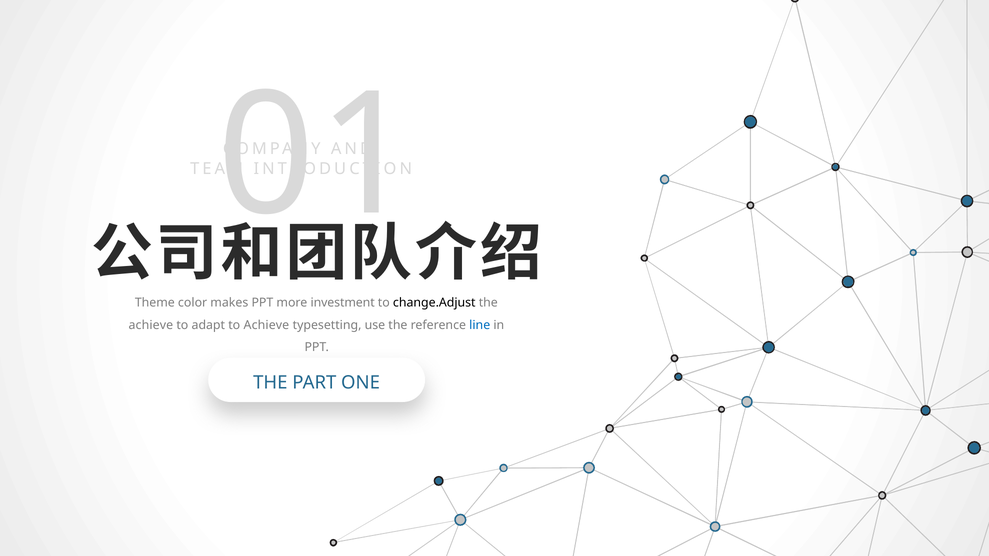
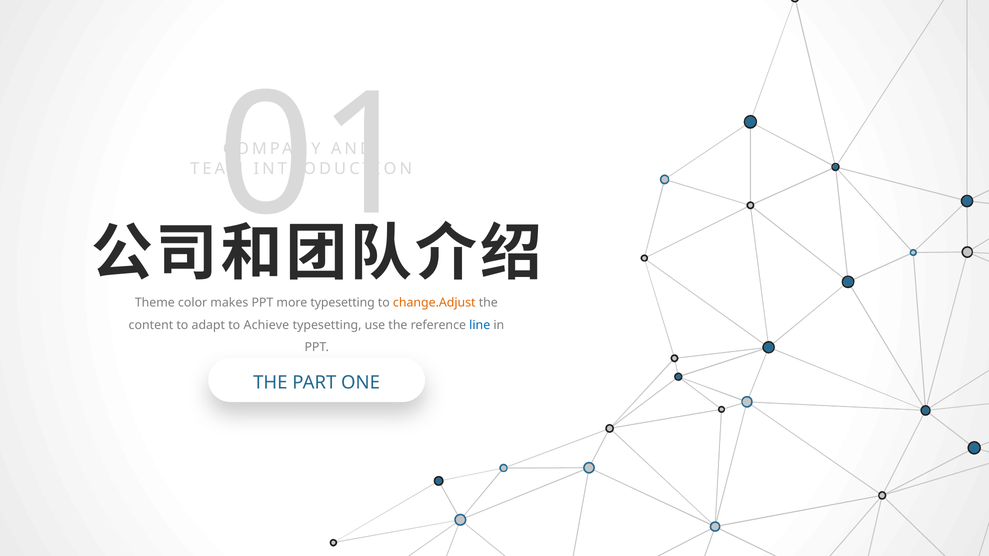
more investment: investment -> typesetting (343, 303)
change.Adjust colour: black -> orange (434, 303)
achieve: achieve -> content (151, 325)
